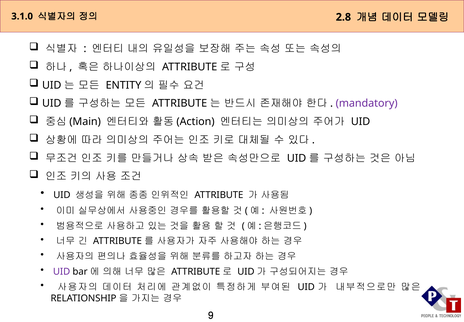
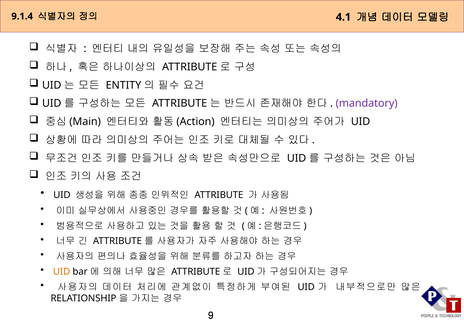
3.1.0: 3.1.0 -> 9.1.4 (22, 16)
2.8: 2.8 -> 4.1 (343, 17)
UID colour: purple -> orange (62, 271)
